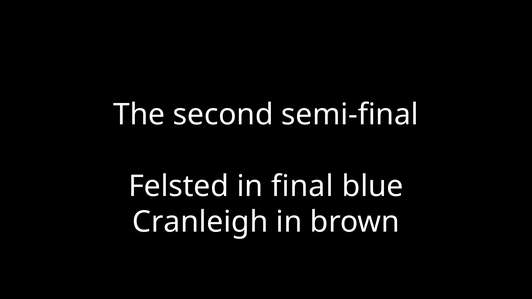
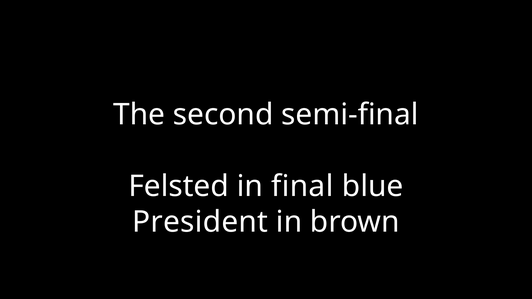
Cranleigh: Cranleigh -> President (200, 222)
